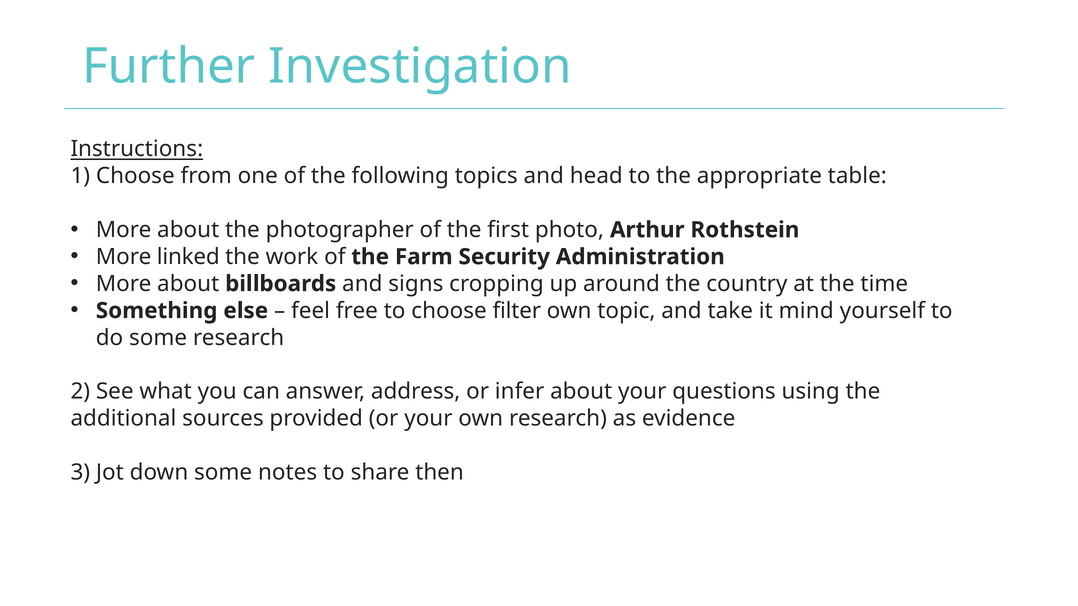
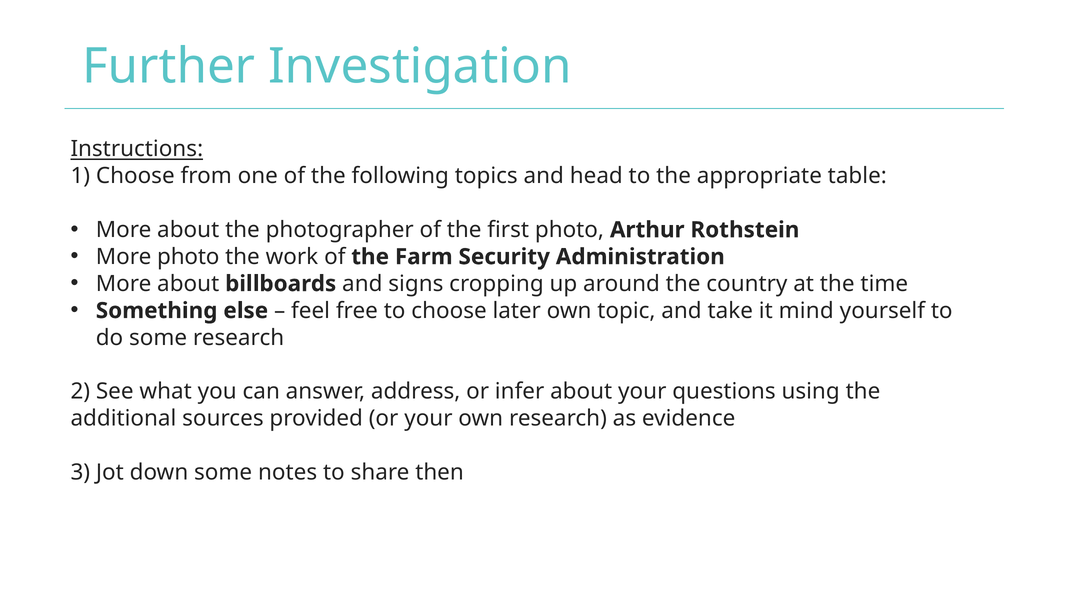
More linked: linked -> photo (188, 257)
filter: filter -> later (517, 311)
